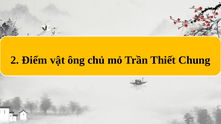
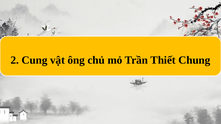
Điểm: Điểm -> Cung (34, 60)
